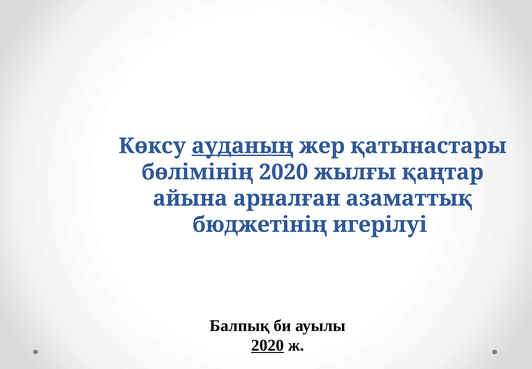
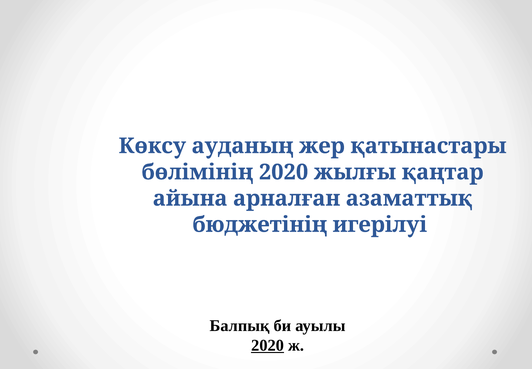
ауданың underline: present -> none (243, 146)
